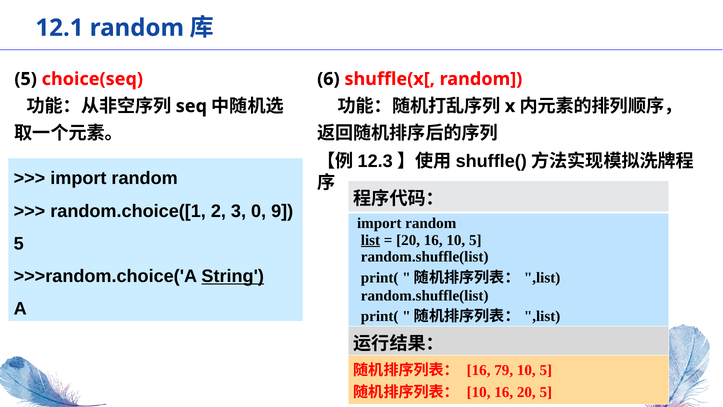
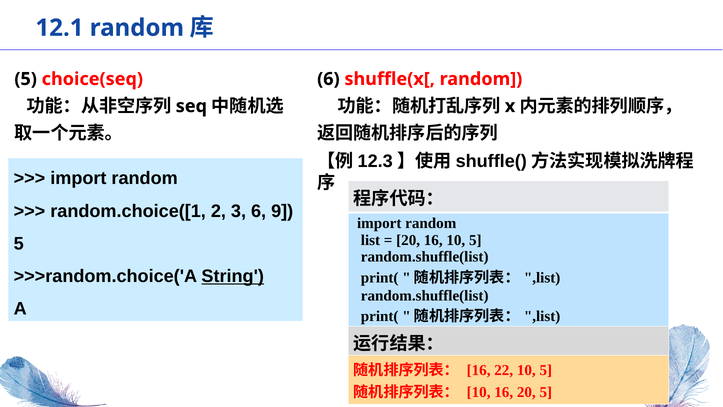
3 0: 0 -> 6 (259, 211)
list underline: present -> none (370, 240)
79: 79 -> 22 (504, 370)
